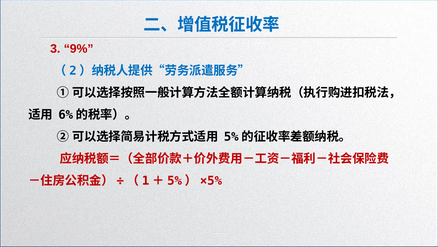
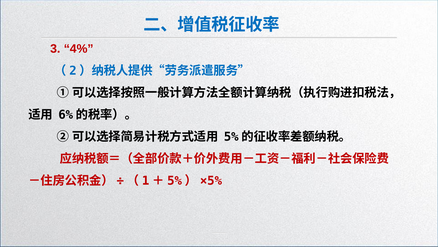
9%: 9% -> 4% (79, 49)
